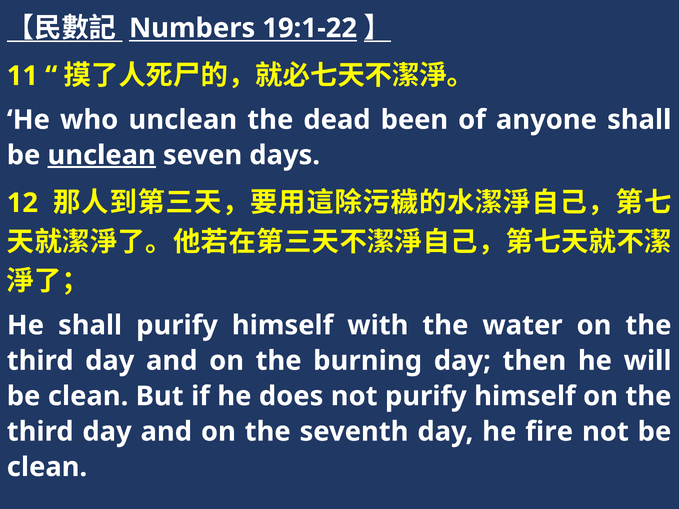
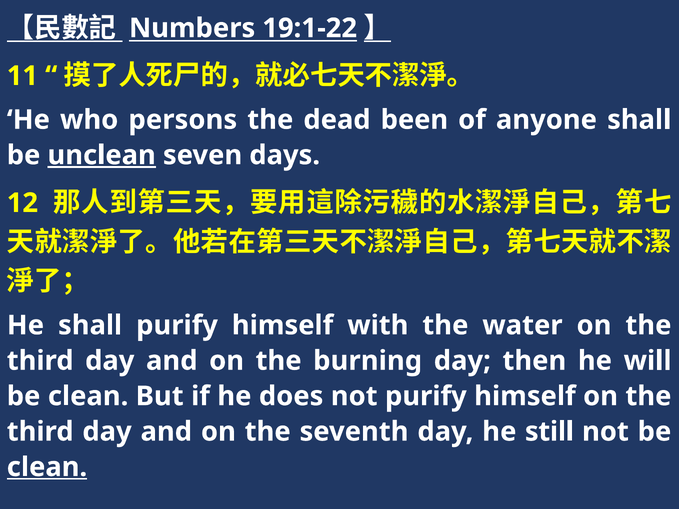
who unclean: unclean -> persons (183, 120)
fire: fire -> still (549, 432)
clean underline: none -> present (47, 467)
